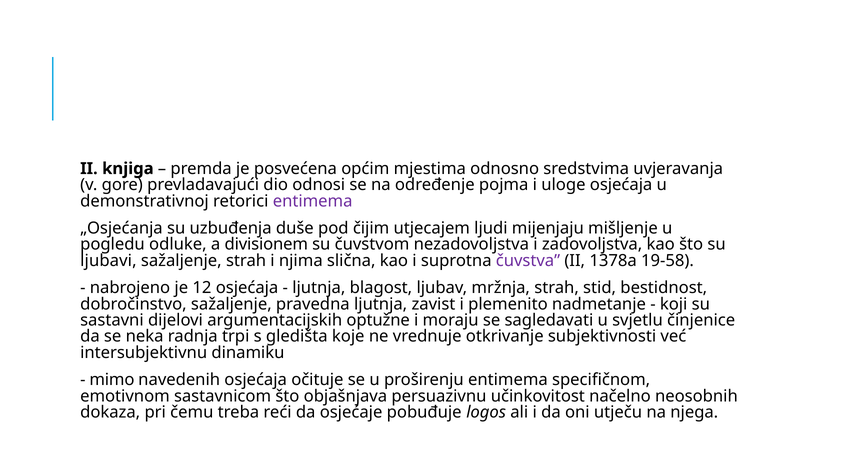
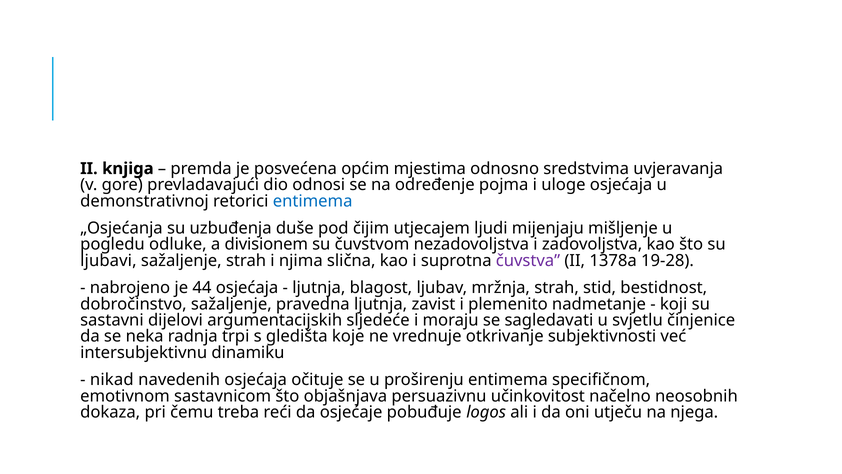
entimema colour: purple -> blue (313, 201)
19-58: 19-58 -> 19-28 (667, 260)
12: 12 -> 44 (202, 288)
optužne: optužne -> sljedeće (378, 320)
mimo: mimo -> nikad (112, 380)
